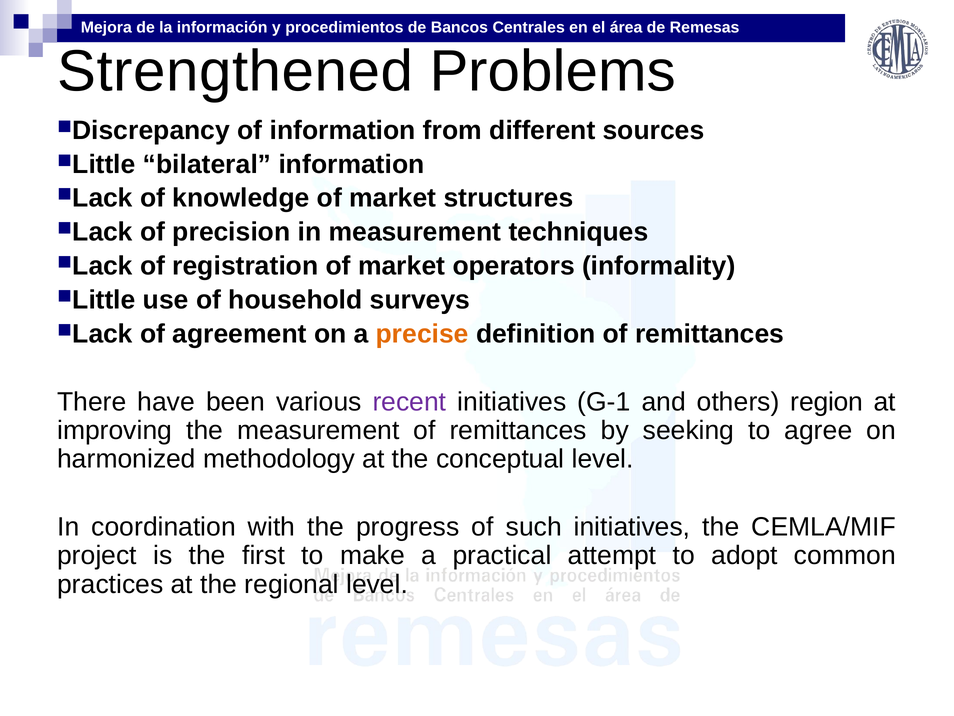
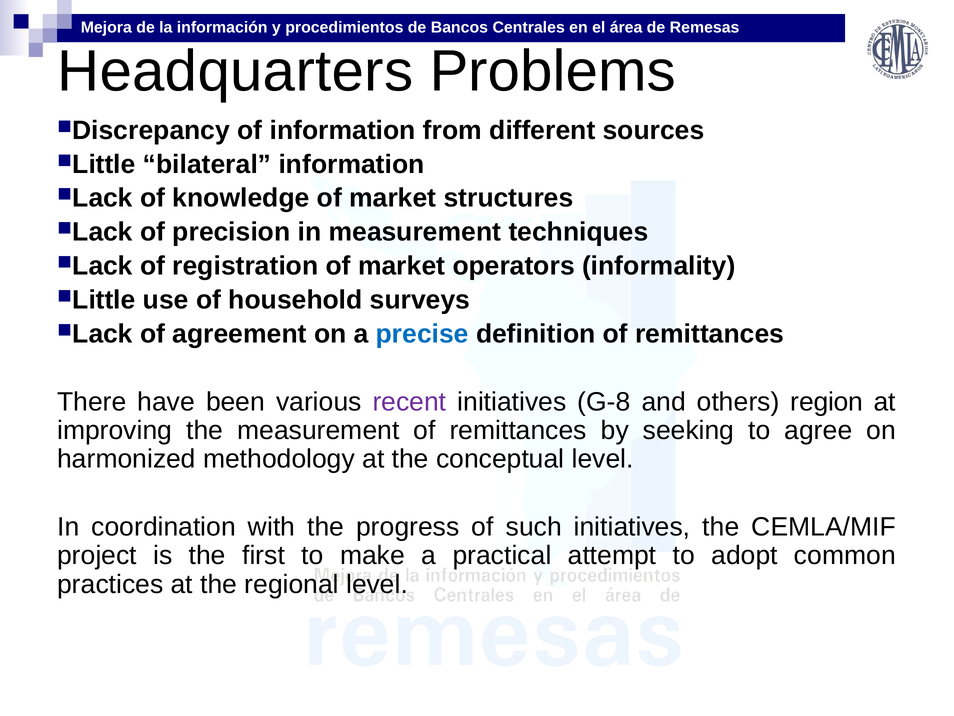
Strengthened: Strengthened -> Headquarters (235, 72)
precise colour: orange -> blue (422, 334)
G-1: G-1 -> G-8 (604, 402)
